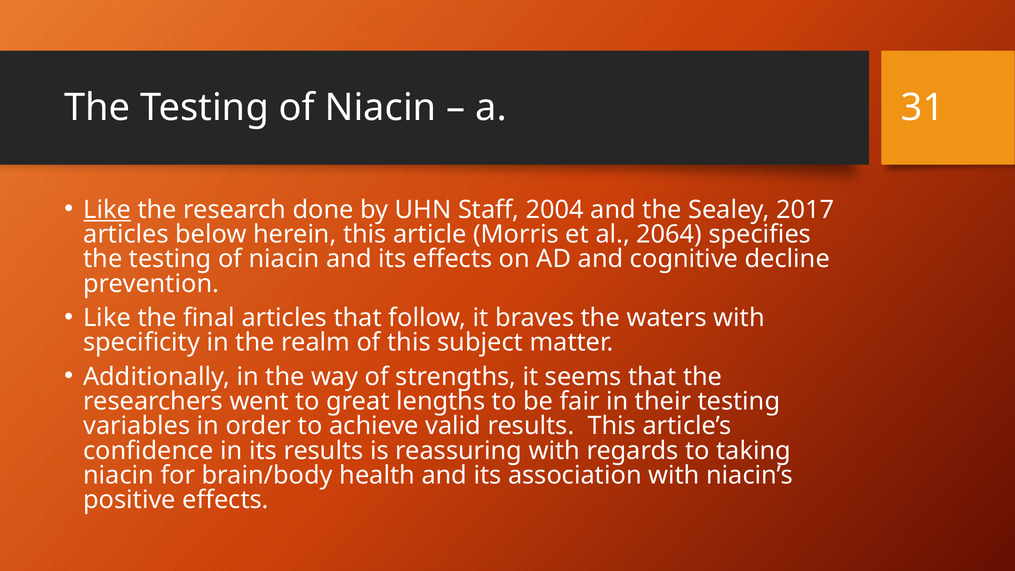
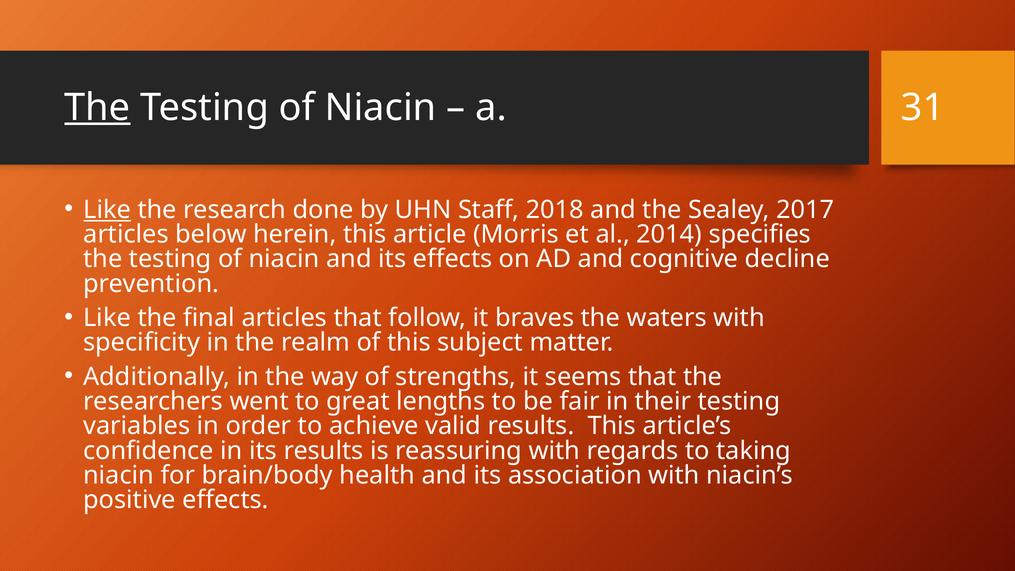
The underline: none -> present (97, 107)
2004: 2004 -> 2018 (555, 210)
2064: 2064 -> 2014 (669, 234)
